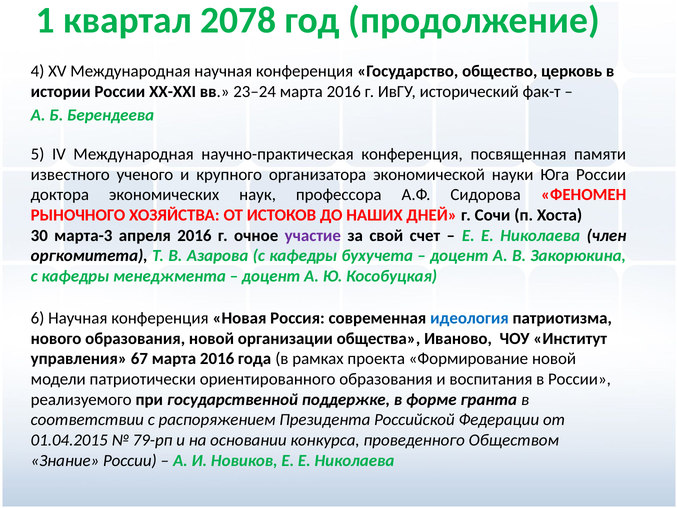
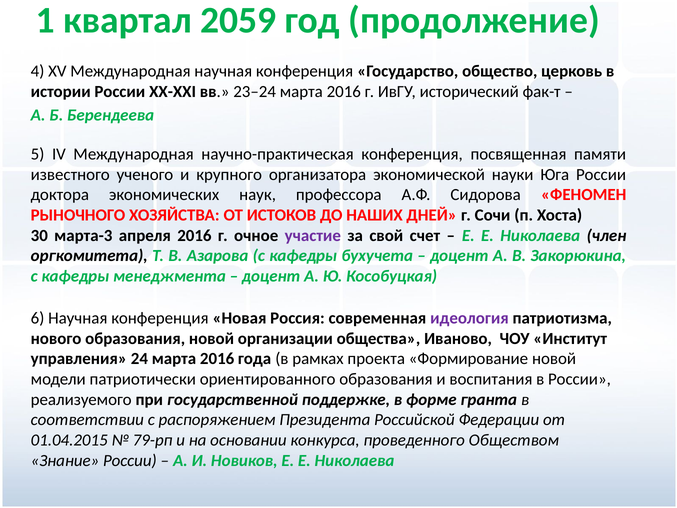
2078: 2078 -> 2059 (238, 20)
идеология colour: blue -> purple (469, 318)
67: 67 -> 24 (139, 359)
